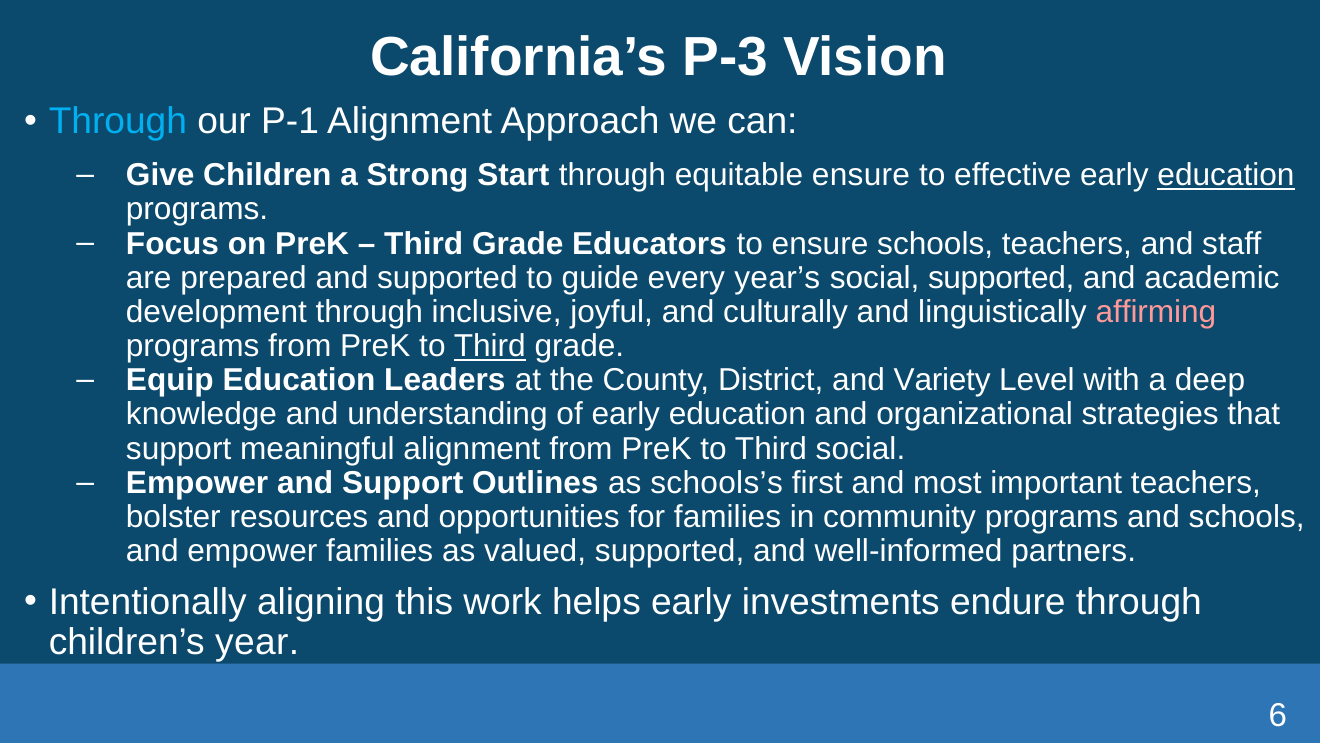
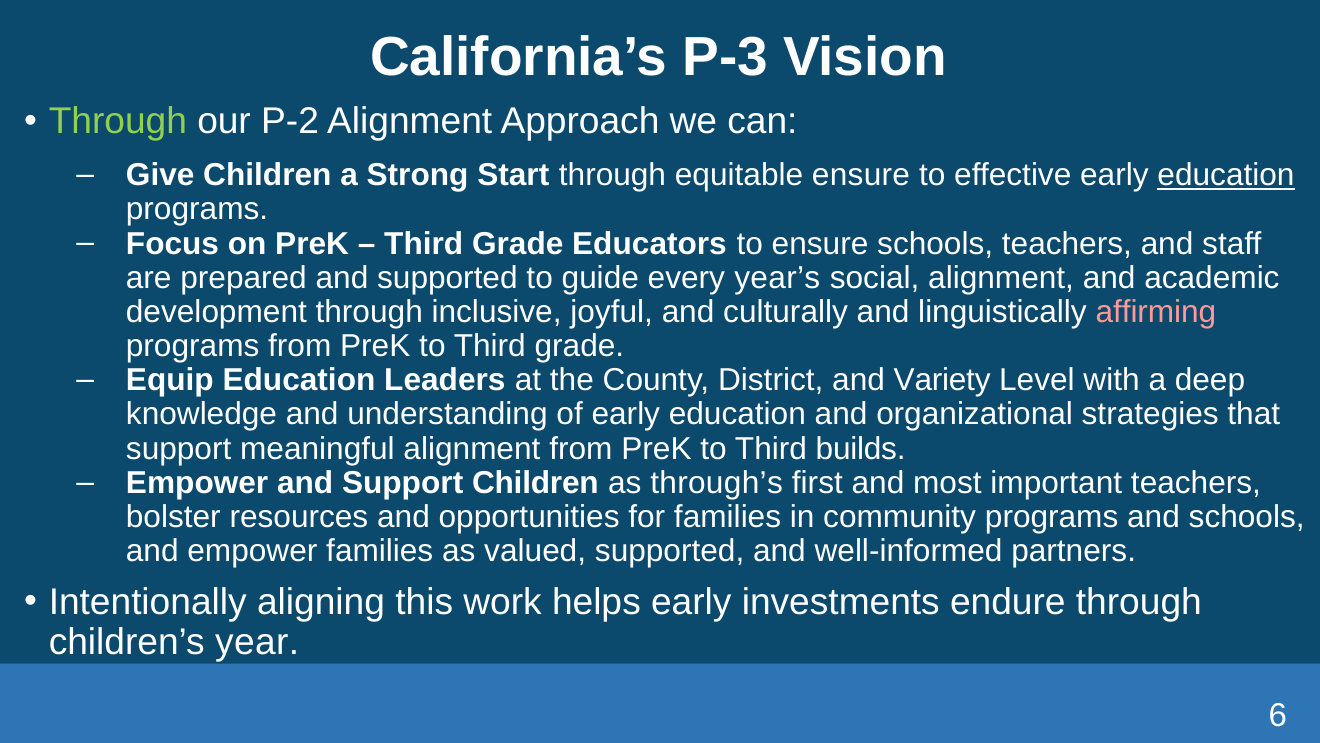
Through colour: light blue -> light green (118, 121)
P-1: P-1 -> P-2 (290, 121)
social supported: supported -> alignment (1001, 278)
Third underline: present -> none (490, 346)
Third social: social -> builds (861, 448)
Support Outlines: Outlines -> Children (535, 482)
schools’s: schools’s -> through’s (717, 482)
